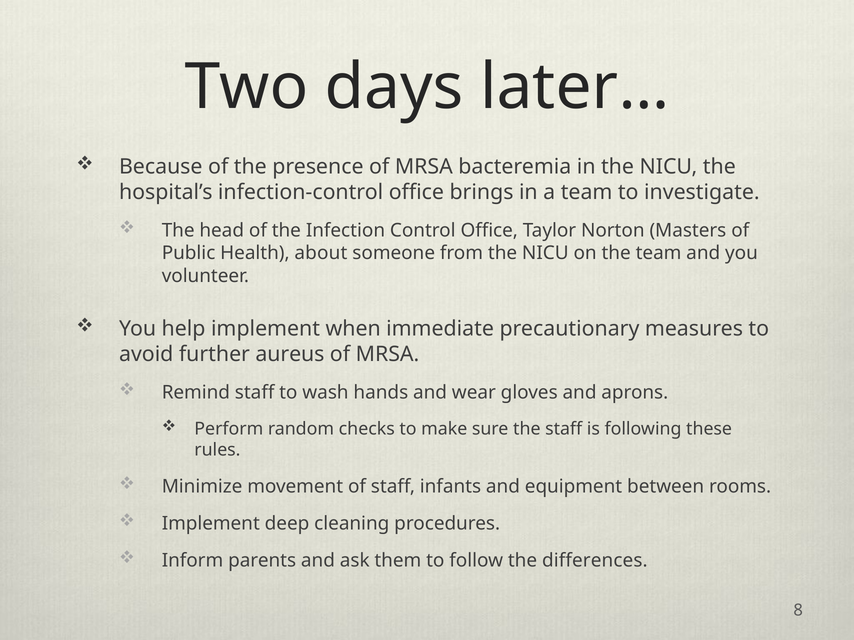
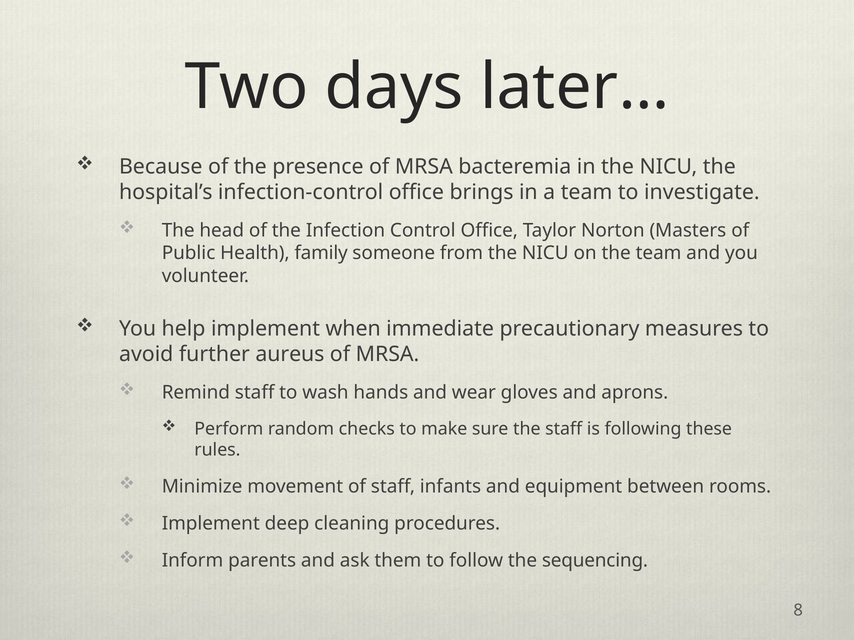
about: about -> family (321, 253)
differences: differences -> sequencing (595, 561)
